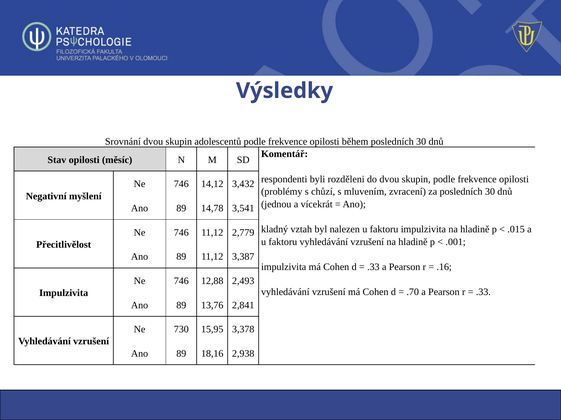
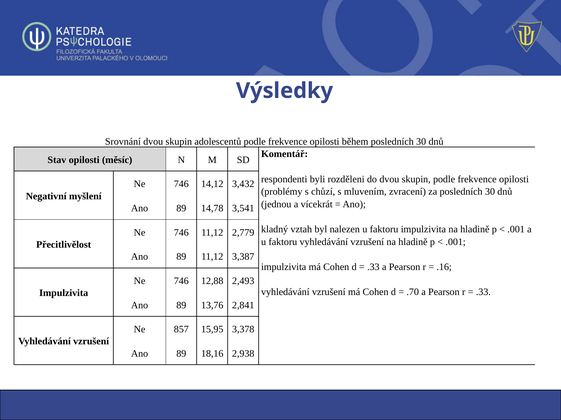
.015: .015 -> .001 (516, 230)
730: 730 -> 857 (181, 330)
